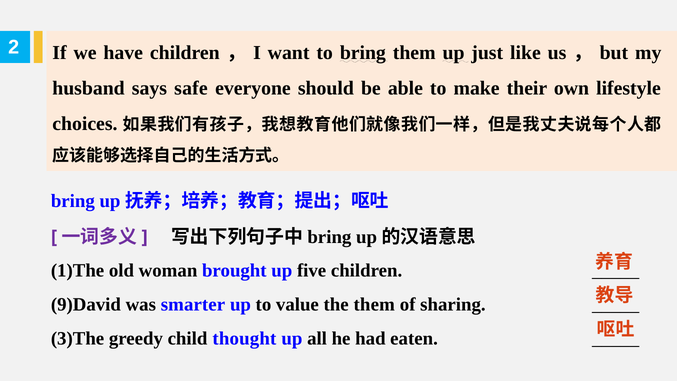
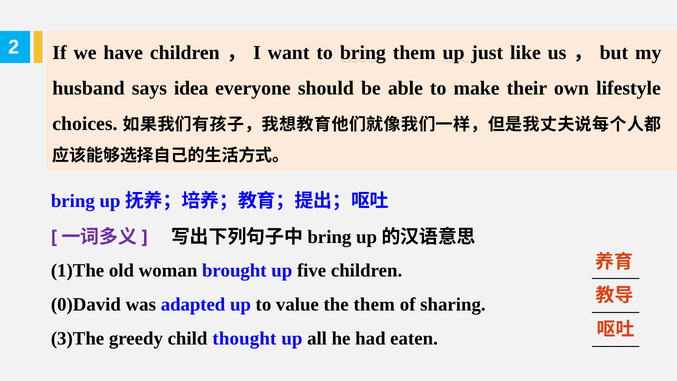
safe: safe -> idea (191, 88)
9)David: 9)David -> 0)David (86, 304)
smarter: smarter -> adapted (193, 304)
